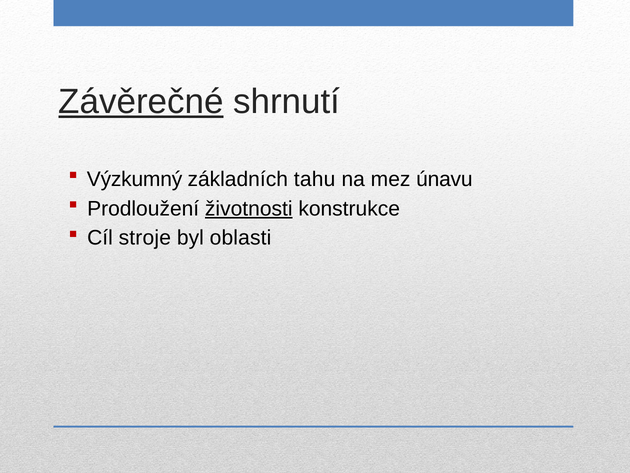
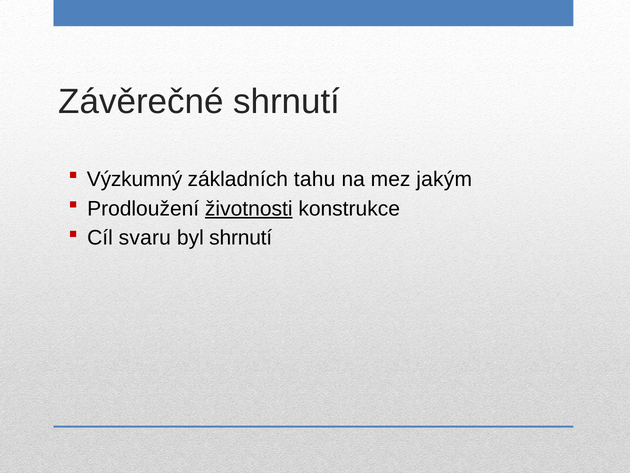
Závěrečné underline: present -> none (141, 102)
únavu: únavu -> jakým (444, 179)
stroje: stroje -> svaru (145, 238)
byl oblasti: oblasti -> shrnutí (241, 238)
